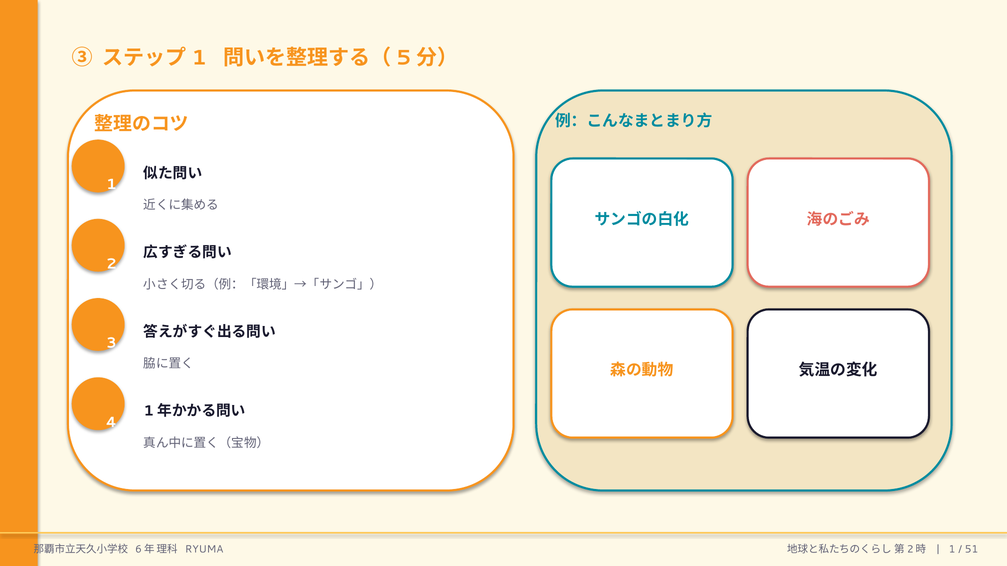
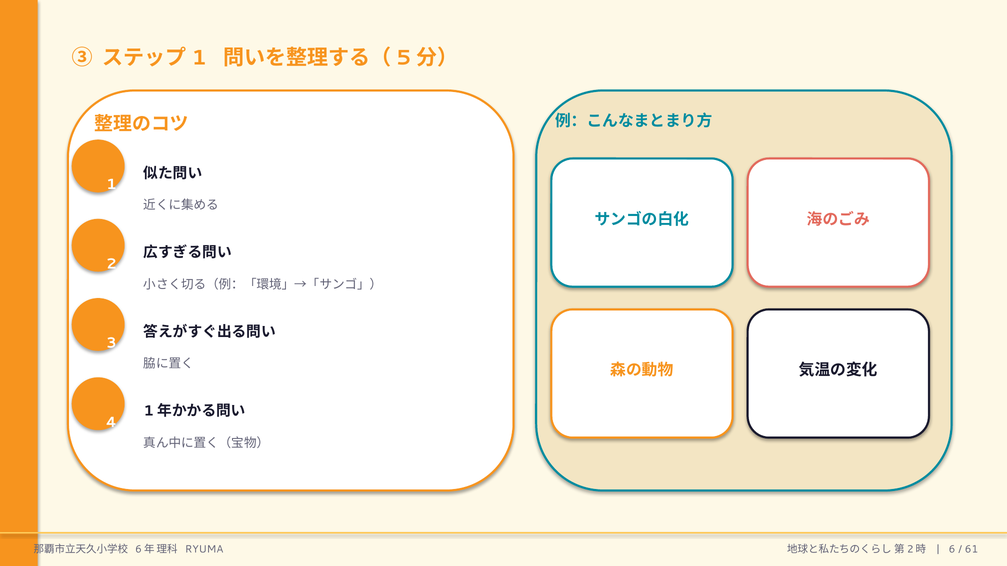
1: 1 -> 6 (952, 550)
51: 51 -> 61 (972, 550)
